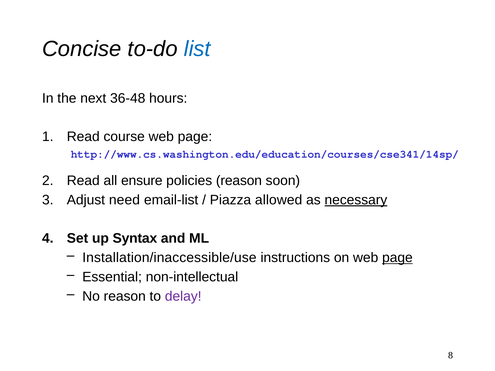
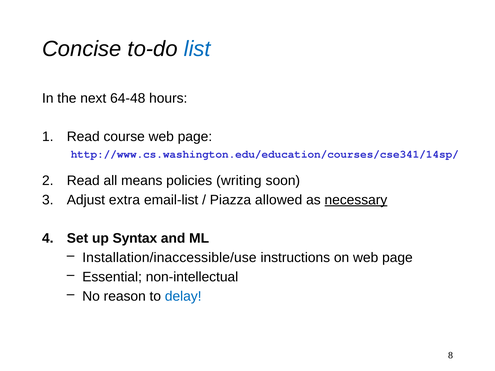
36-48: 36-48 -> 64-48 (128, 98)
ensure: ensure -> means (142, 181)
policies reason: reason -> writing (239, 181)
need: need -> extra (124, 200)
page underline: present -> none (397, 258)
delay colour: purple -> blue (183, 296)
